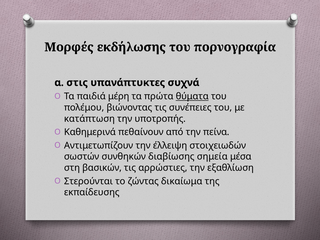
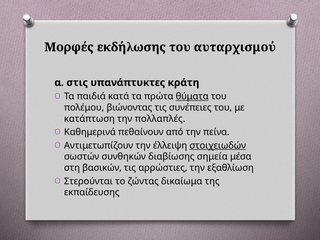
πορνογραφία: πορνογραφία -> αυταρχισμού (235, 47)
συχνά: συχνά -> κράτη (183, 83)
μέρη: μέρη -> κατά (119, 96)
υποτροπής: υποτροπής -> πολλαπλές (160, 119)
στοιχειωδών underline: none -> present (218, 145)
